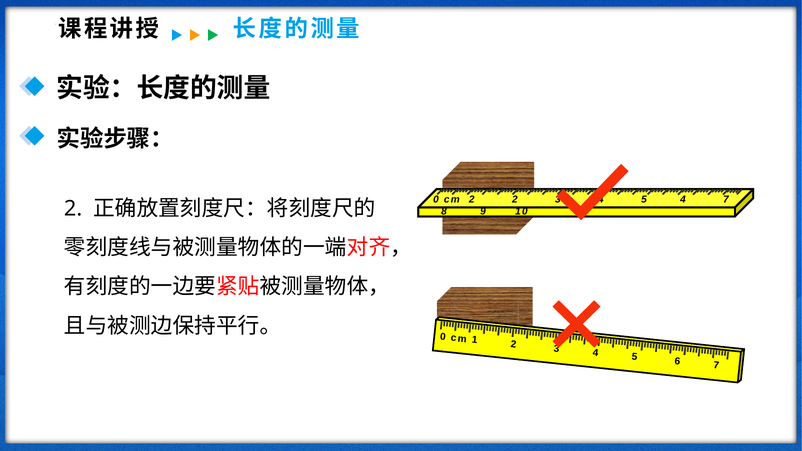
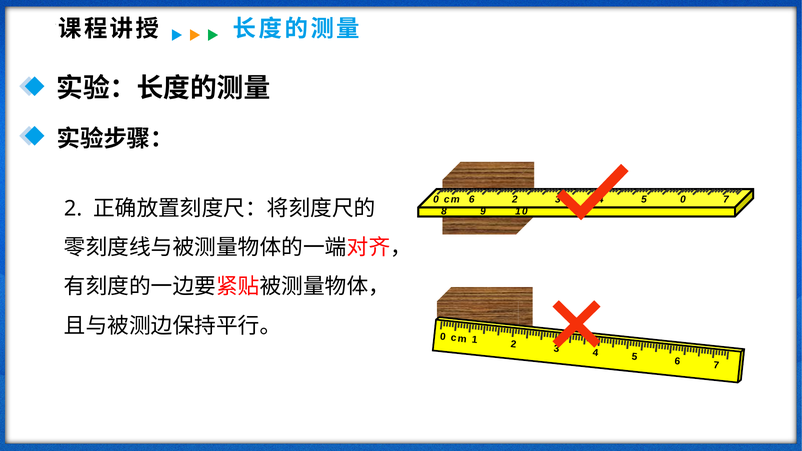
cm 2: 2 -> 6 (472, 200)
5 4: 4 -> 0 (683, 200)
